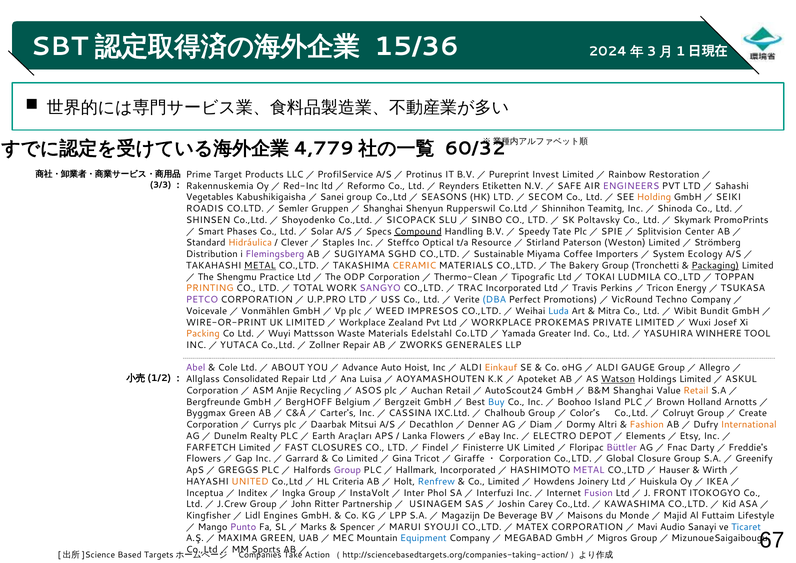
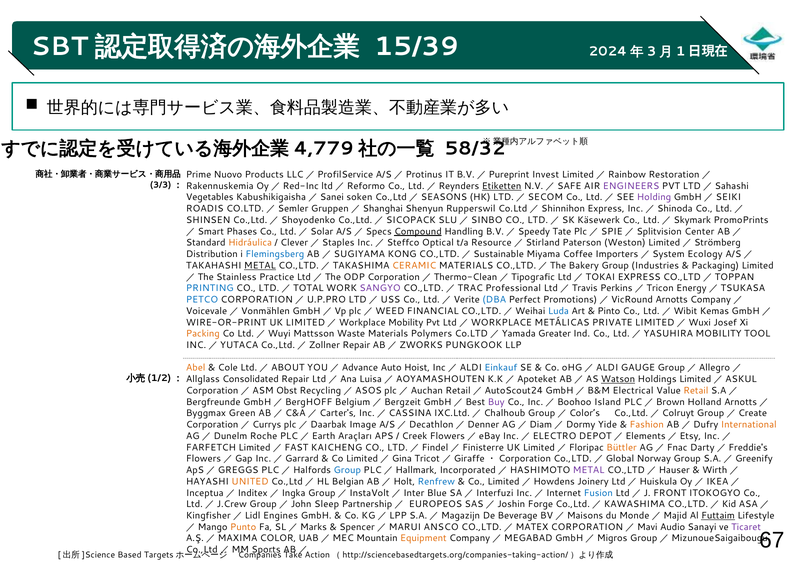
15/36: 15/36 -> 15/39 (417, 46)
60/32: 60/32 -> 58/32 (475, 148)
Target: Target -> Nuovo (228, 175)
Etiketten underline: none -> present (502, 186)
Kabushikigaisha／Sanei group: group -> soken (359, 197)
Holding colour: orange -> purple (654, 197)
Co.Ltd／Shinnihon Teamitg: Teamitg -> Express (606, 209)
Poltavsky: Poltavsky -> Käsewerk (599, 220)
Flemingsberg colour: purple -> blue (275, 254)
SGHD: SGHD -> KONG (402, 254)
Tronchetti: Tronchetti -> Industries (655, 265)
Packaging underline: present -> none (715, 265)
Shengmu: Shengmu -> Stainless (236, 277)
Ltd／TOKAI LUDMILA: LUDMILA -> EXPRESS (639, 277)
PRINTING colour: orange -> blue (210, 288)
Incorporated: Incorporated -> Professional (513, 288)
PETCO colour: purple -> blue (202, 300)
Techno: Techno -> Arnotts (672, 300)
IMPRESOS: IMPRESOS -> FINANCIAL (433, 311)
Mitra: Mitra -> Pinto (609, 311)
Bundit: Bundit -> Kemas (714, 311)
LIMITED／Workplace Zealand: Zealand -> Mobility (406, 322)
PROKEMAS: PROKEMAS -> METÁLICAS (562, 322)
Edelstahl: Edelstahl -> Polymers (431, 334)
Ltd.／YASUHIRA WINHERE: WINHERE -> MOBILITY (718, 334)
GENERALES: GENERALES -> PUNGKOOK (474, 345)
Abel colour: purple -> orange (196, 368)
Einkauf colour: orange -> blue (501, 368)
Anjie: Anjie -> Obst (287, 390)
Shanghai: Shanghai -> Electrical (633, 390)
Buy colour: blue -> purple (496, 402)
Mitsui: Mitsui -> Image (363, 425)
Altri: Altri -> Yide (607, 425)
Realty: Realty -> Roche (264, 436)
Lanka: Lanka -> Creek (415, 436)
CLOSURES: CLOSURES -> KAICHENG (337, 447)
Büttler colour: purple -> orange (622, 447)
Closure: Closure -> Norway (654, 459)
Group colour: purple -> blue (347, 470)
Criteria: Criteria -> Belgian (348, 481)
Phol: Phol -> Blue (437, 493)
Fusion colour: purple -> blue (598, 493)
Ritter: Ritter -> Sleep (327, 504)
USINAGEM: USINAGEM -> EUROPEOS (435, 504)
Carey: Carey -> Forge (540, 504)
Futtaim underline: none -> present (718, 515)
Punto colour: purple -> orange (243, 527)
SYOUJI: SYOUJI -> ANSCO (441, 527)
Ticaret colour: blue -> purple (746, 527)
A.Ş.／MAXIMA GREEN: GREEN -> COLOR (278, 538)
Equipment colour: blue -> orange (423, 538)
